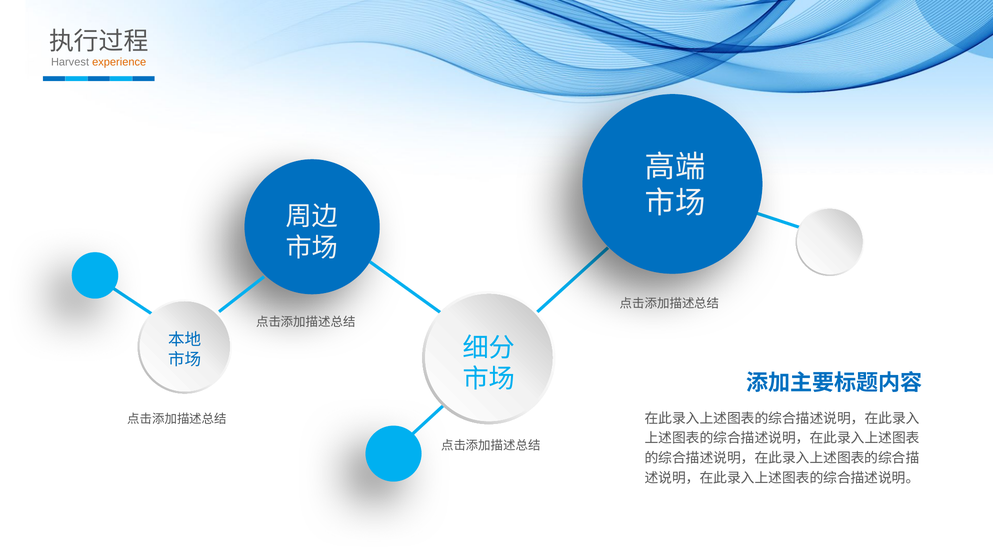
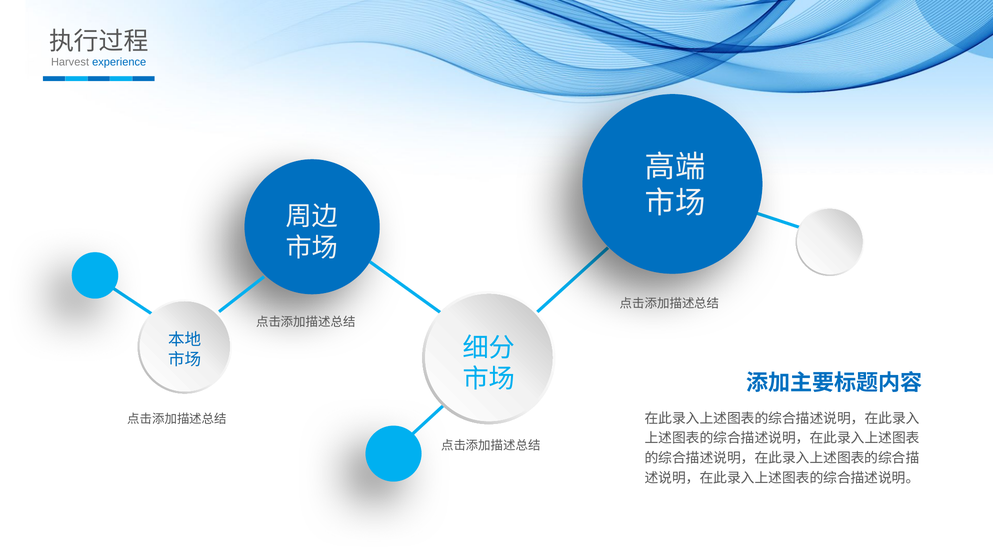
experience colour: orange -> blue (119, 62)
